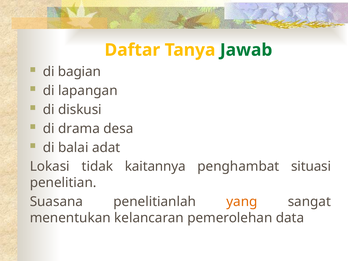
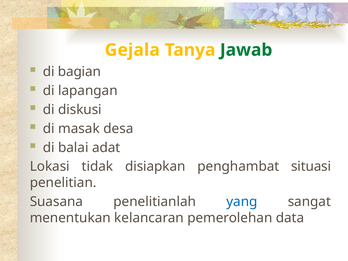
Daftar: Daftar -> Gejala (132, 50)
drama: drama -> masak (79, 129)
kaitannya: kaitannya -> disiapkan (155, 167)
yang colour: orange -> blue (242, 202)
